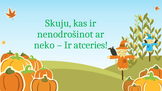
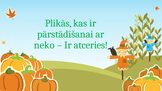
Skuju: Skuju -> Plikās (58, 23)
nenodrošinot: nenodrošinot -> pārstādīšanai (65, 34)
